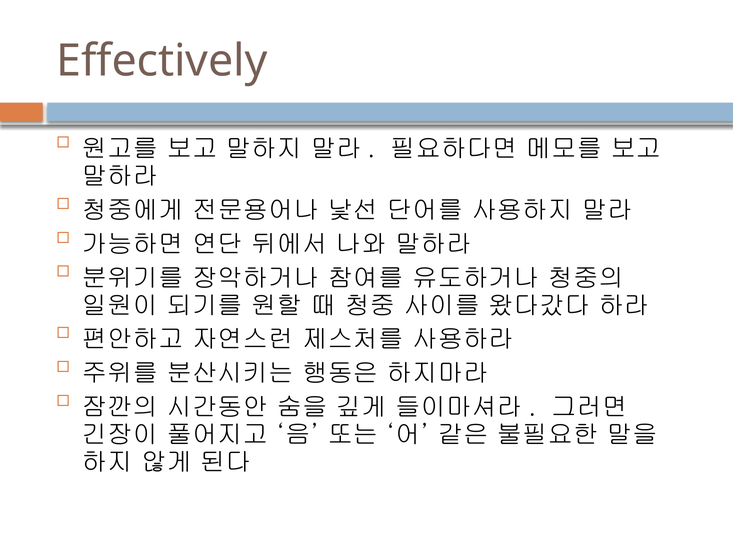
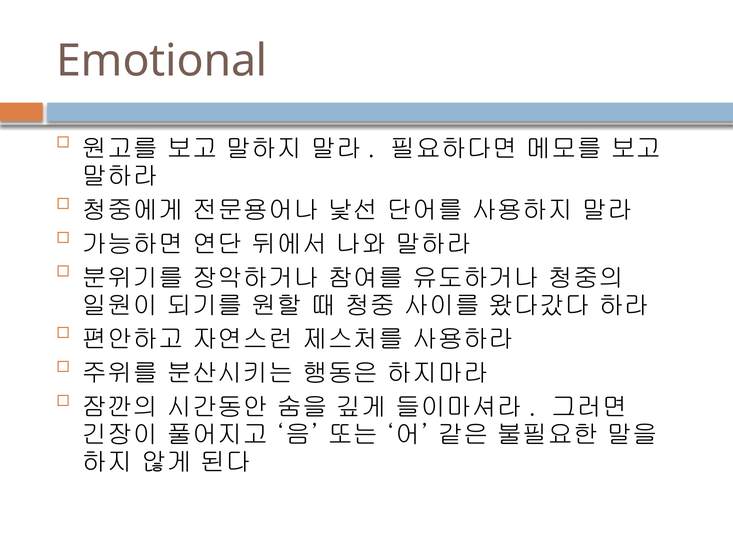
Effectively: Effectively -> Emotional (162, 61)
